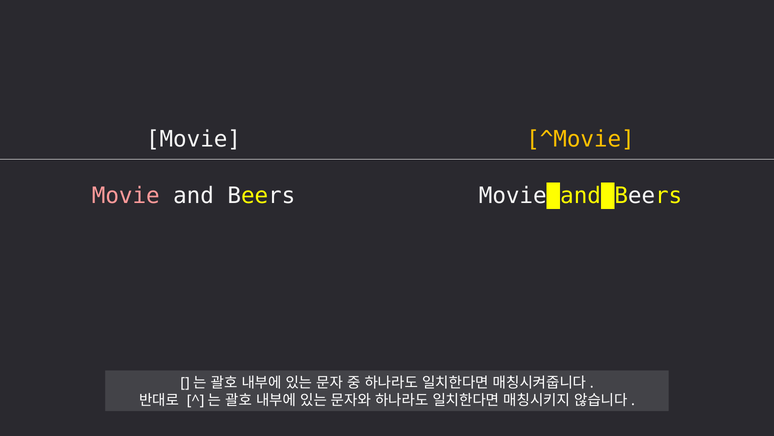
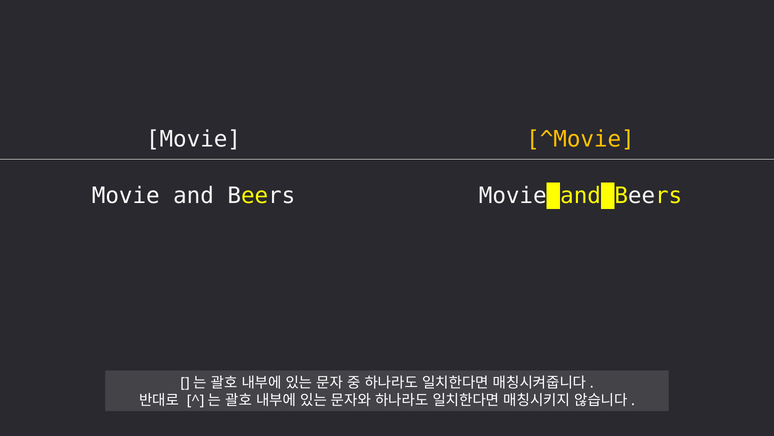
Movie colour: pink -> white (126, 196)
